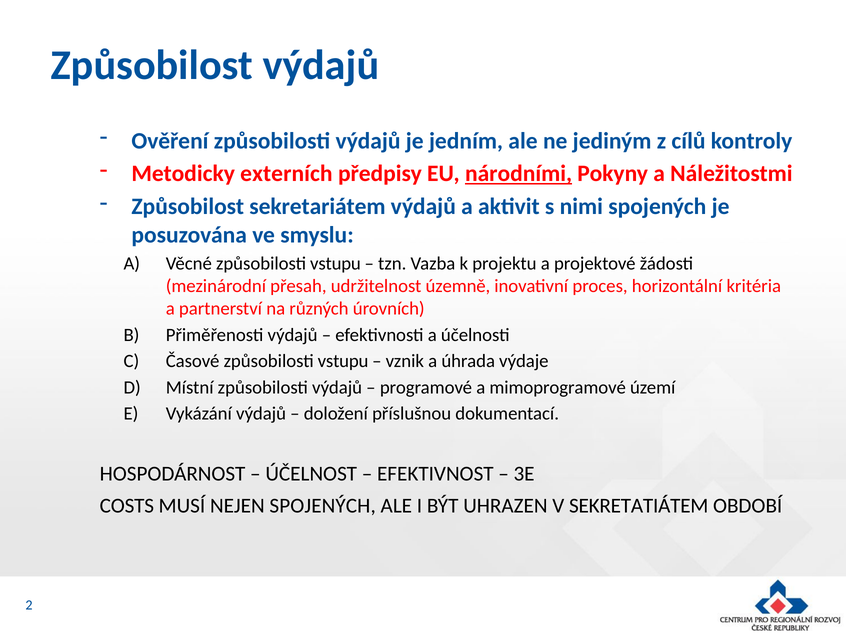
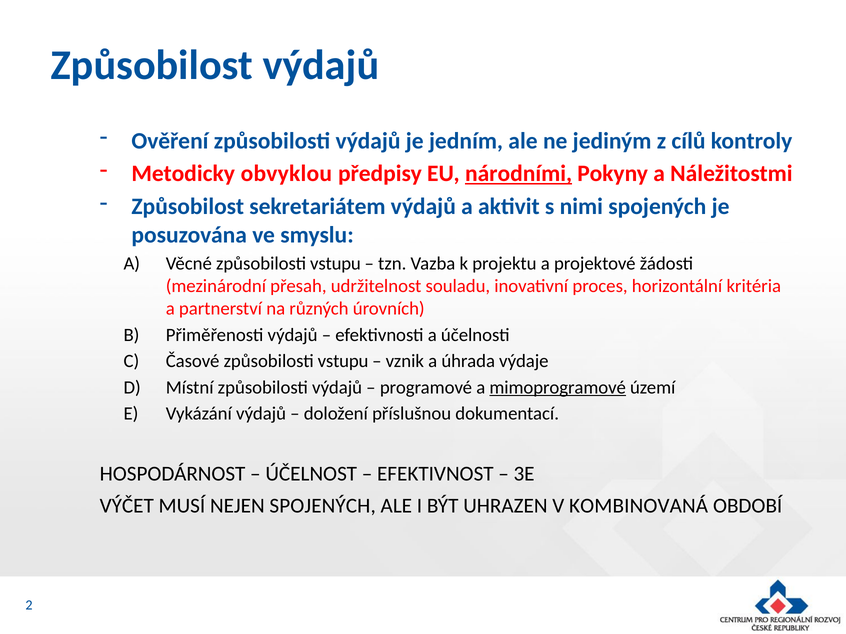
externích: externích -> obvyklou (286, 174)
územně: územně -> souladu (458, 286)
mimoprogramové underline: none -> present (558, 388)
COSTS: COSTS -> VÝČET (127, 506)
SEKRETATIÁTEM: SEKRETATIÁTEM -> KOMBINOVANÁ (639, 506)
